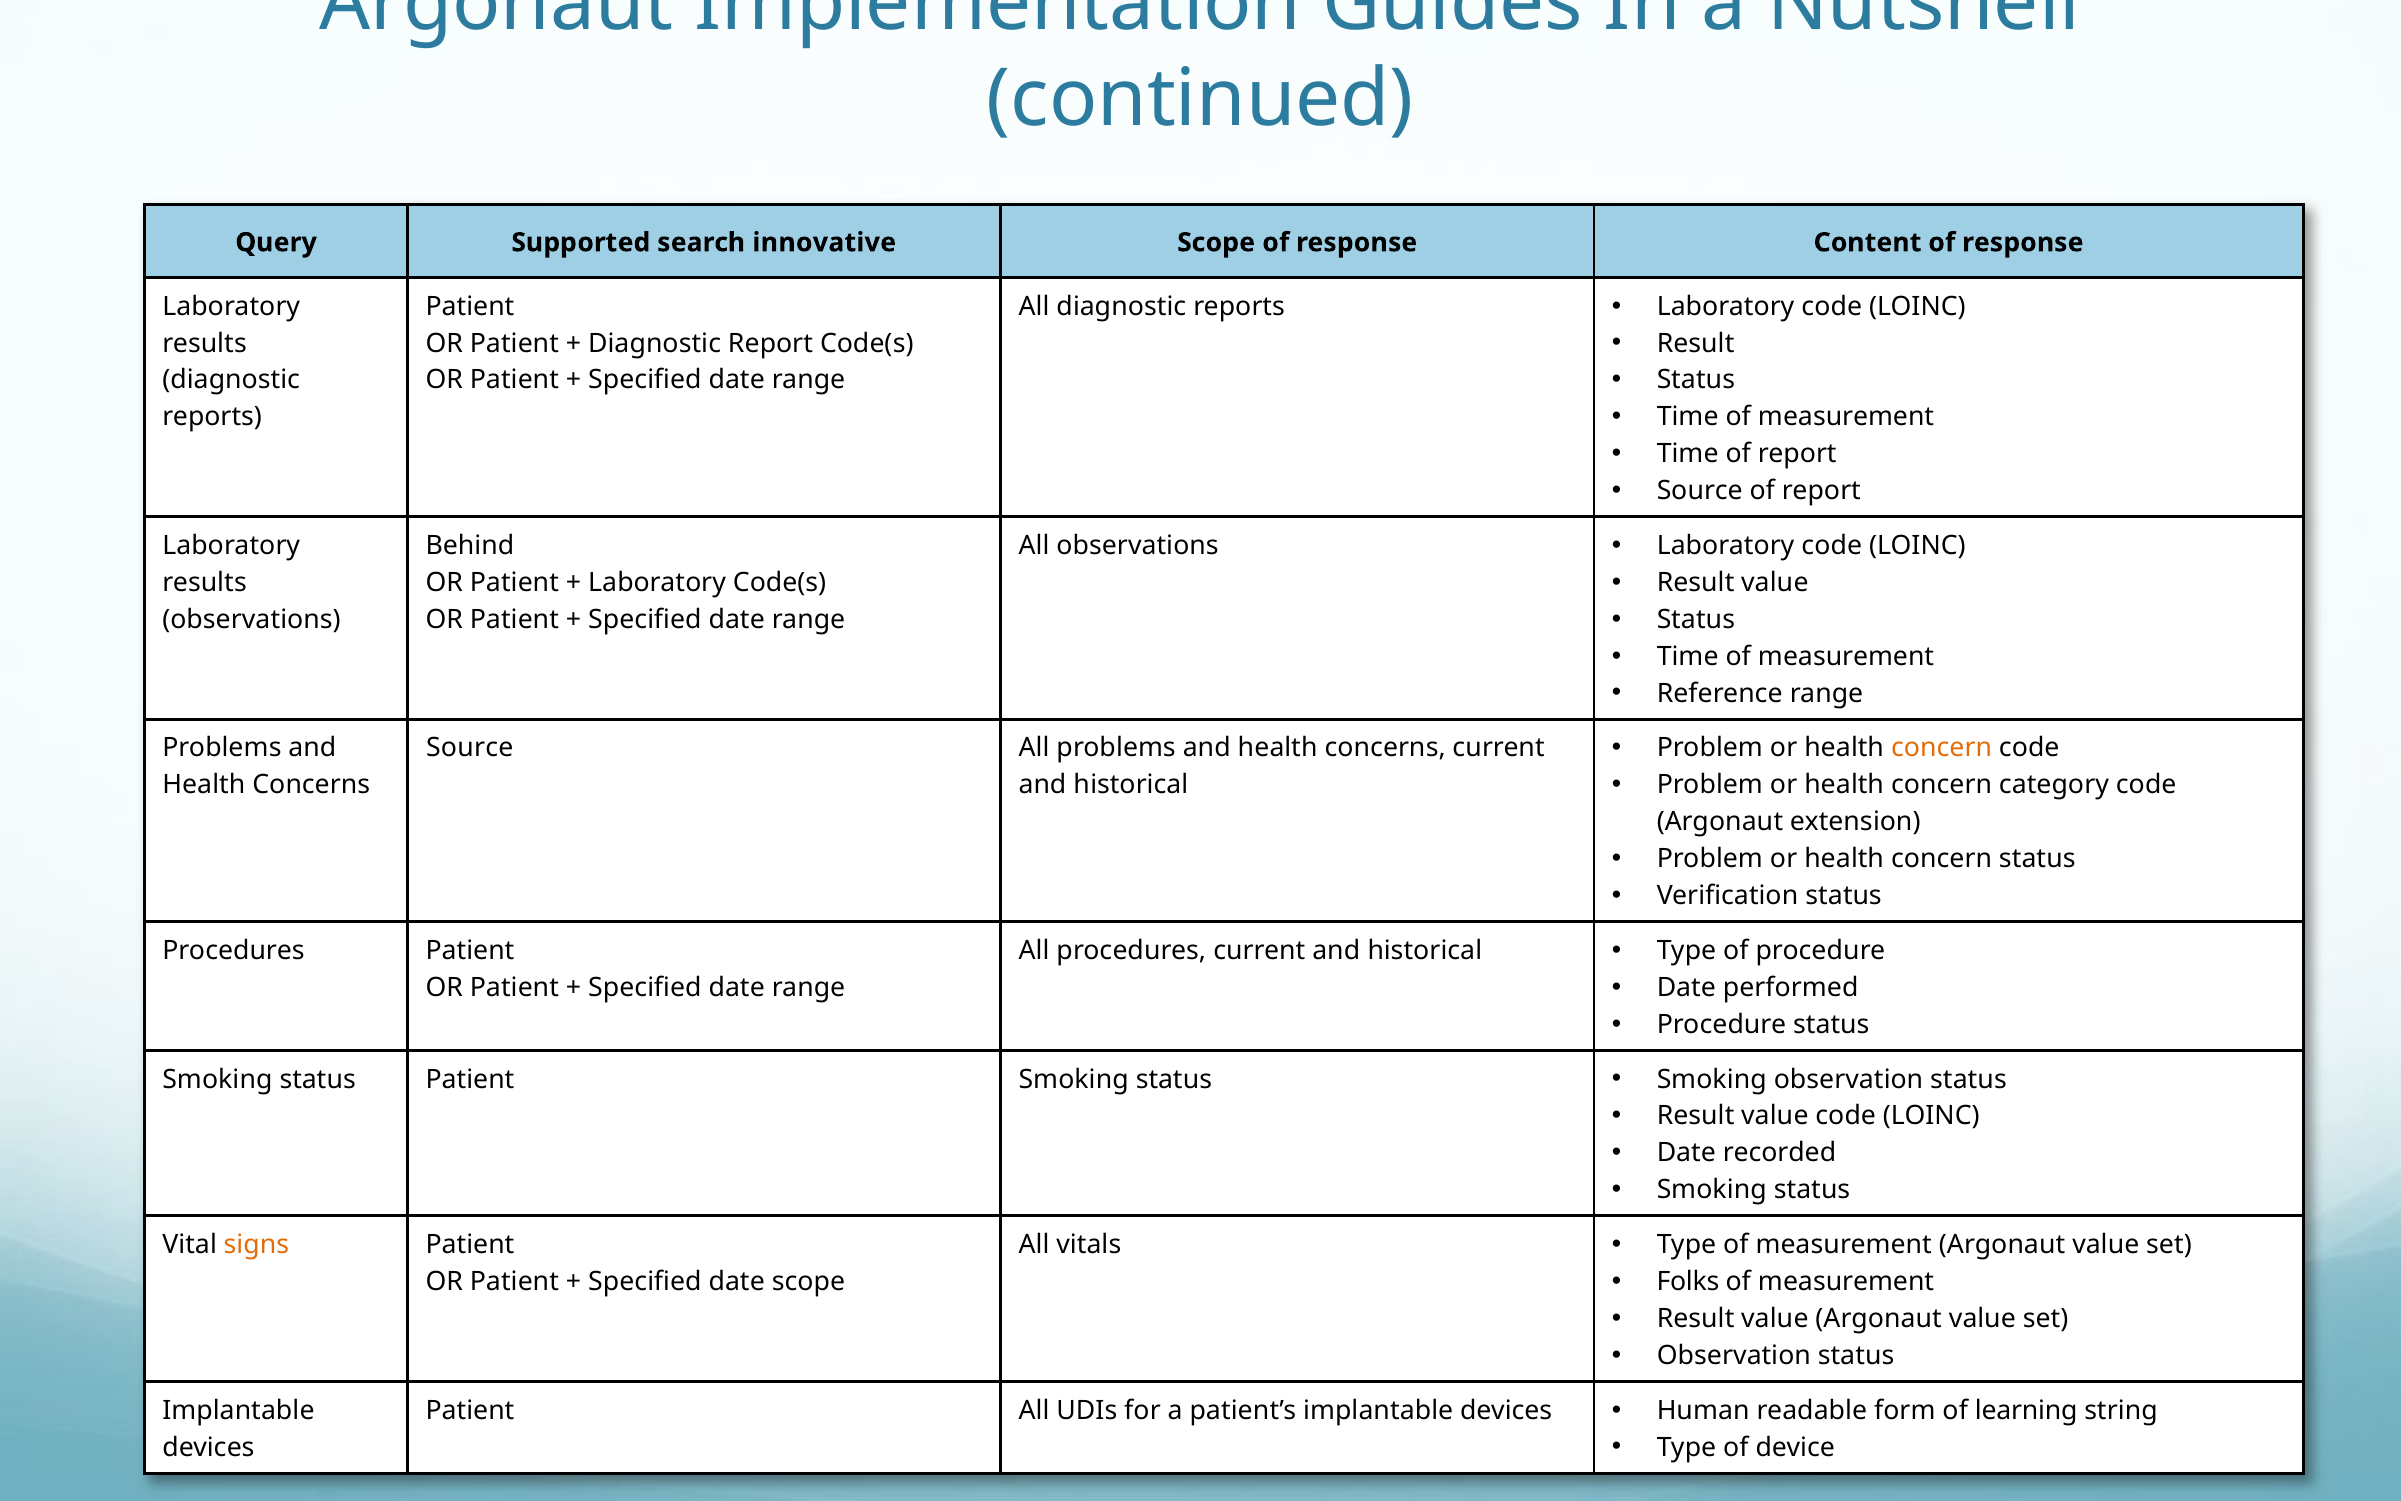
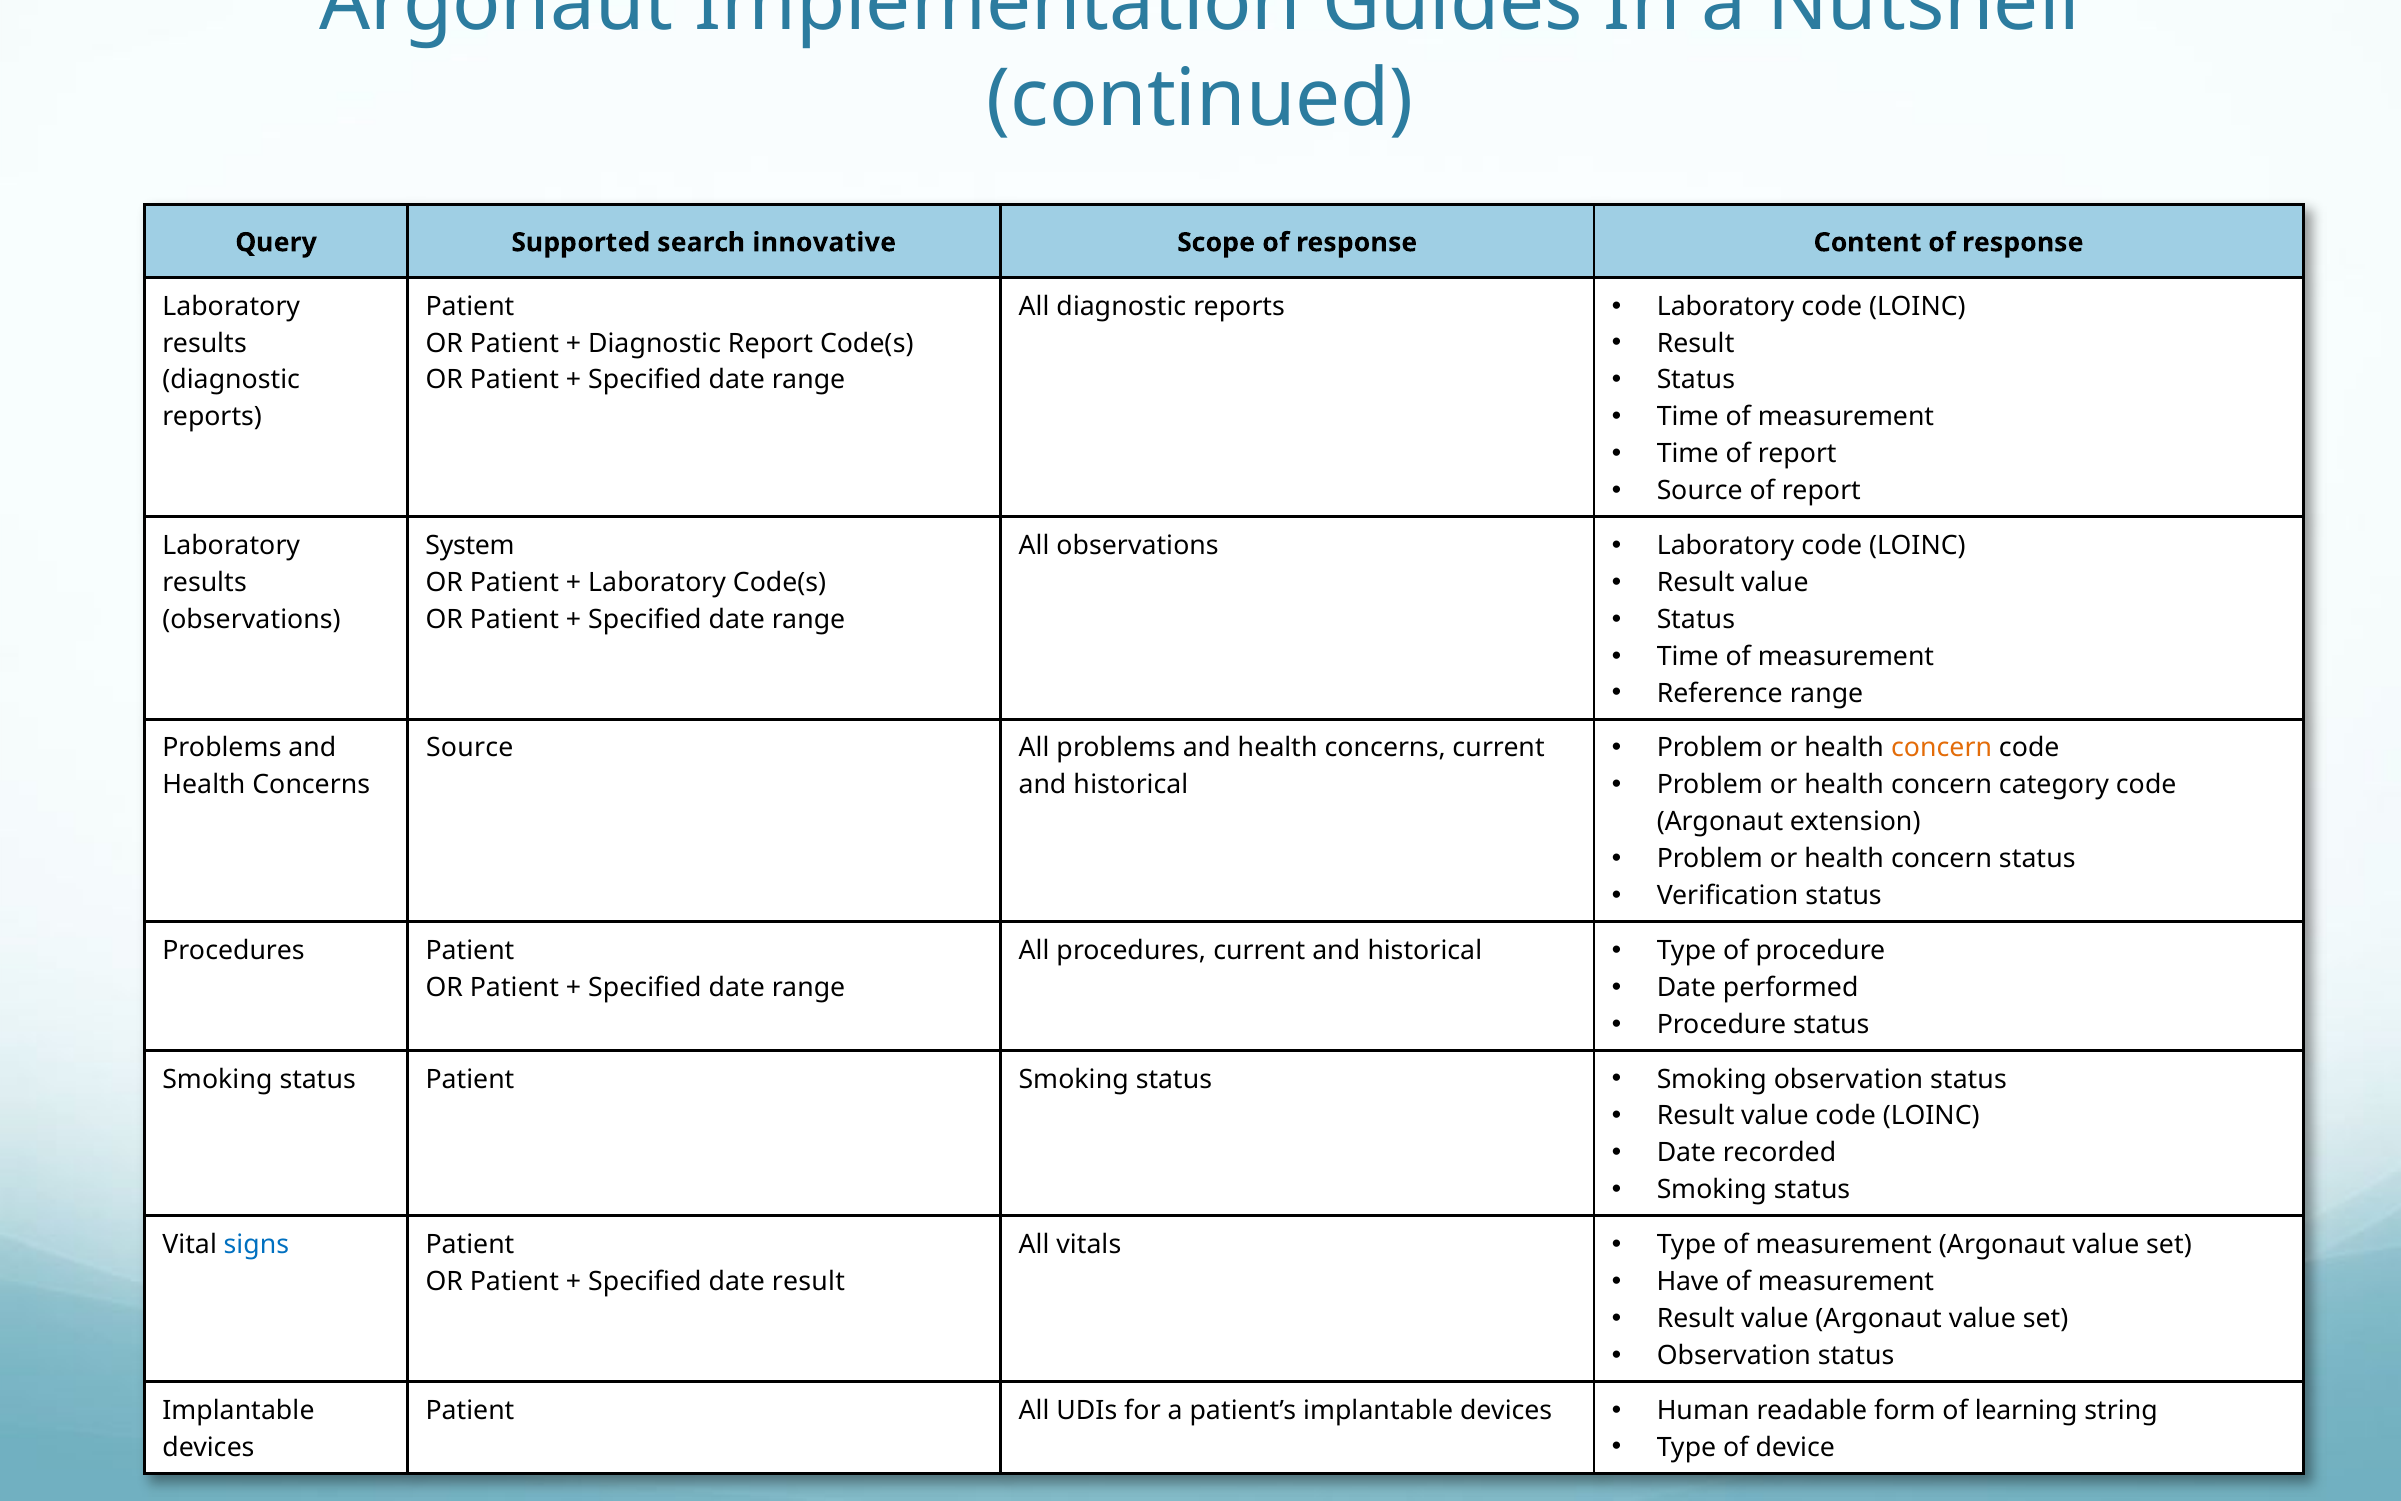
Behind: Behind -> System (470, 546)
signs colour: orange -> blue (256, 1245)
Folks: Folks -> Have (1688, 1281)
date scope: scope -> result (808, 1281)
